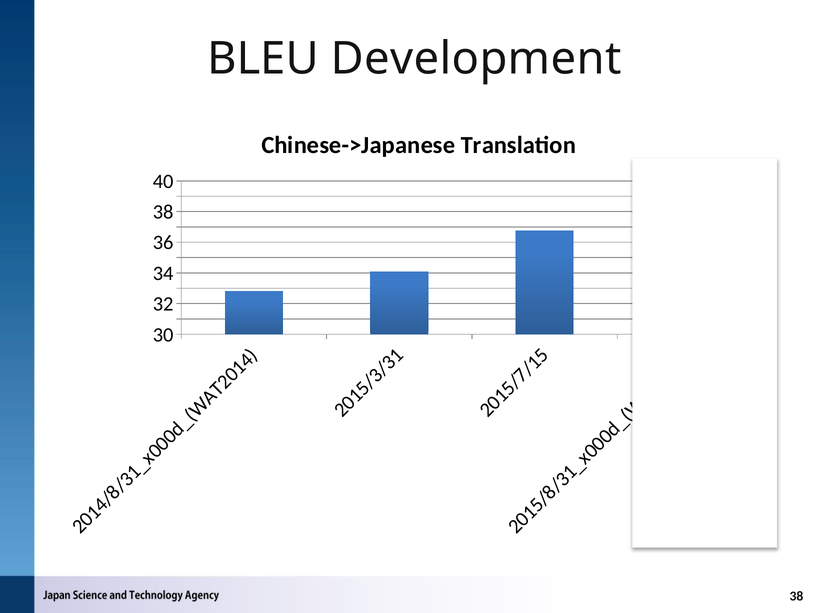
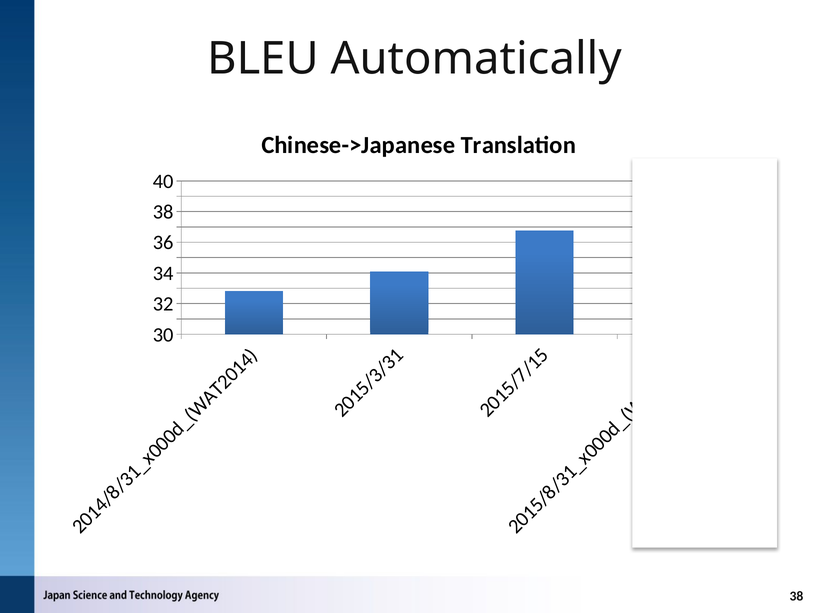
Development: Development -> Automatically (476, 59)
